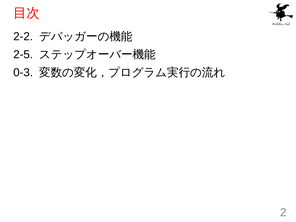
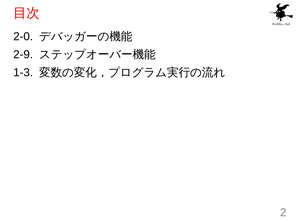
2-2: 2-2 -> 2-0 (23, 37)
2-5: 2-5 -> 2-9 (23, 55)
0-3: 0-3 -> 1-3 (23, 72)
